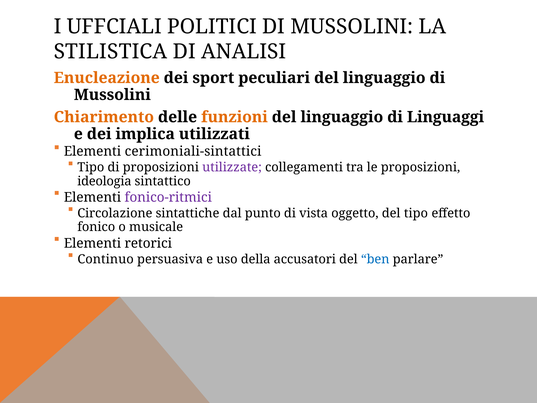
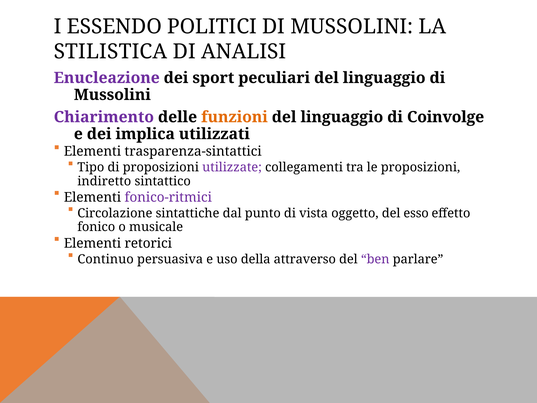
UFFCIALI: UFFCIALI -> ESSENDO (114, 26)
Enucleazione colour: orange -> purple (107, 78)
Chiarimento colour: orange -> purple (104, 117)
Linguaggi: Linguaggi -> Coinvolge (446, 117)
cerimoniali-sintattici: cerimoniali-sintattici -> trasparenza-sintattici (193, 151)
ideologia: ideologia -> indiretto (104, 181)
del tipo: tipo -> esso (416, 213)
accusatori: accusatori -> attraverso (305, 259)
ben colour: blue -> purple (375, 259)
